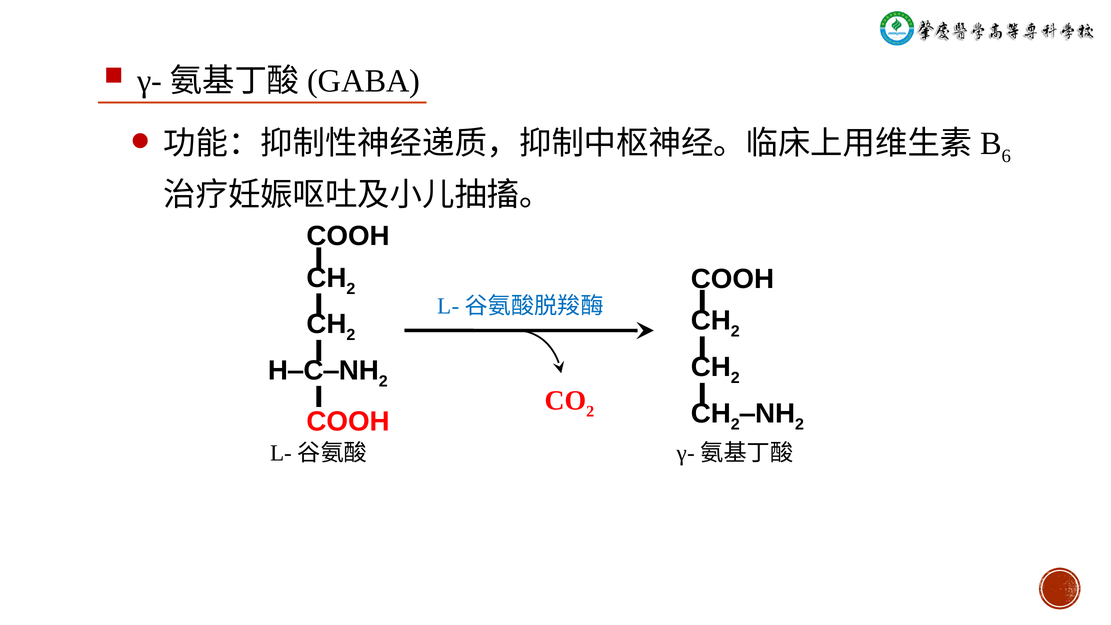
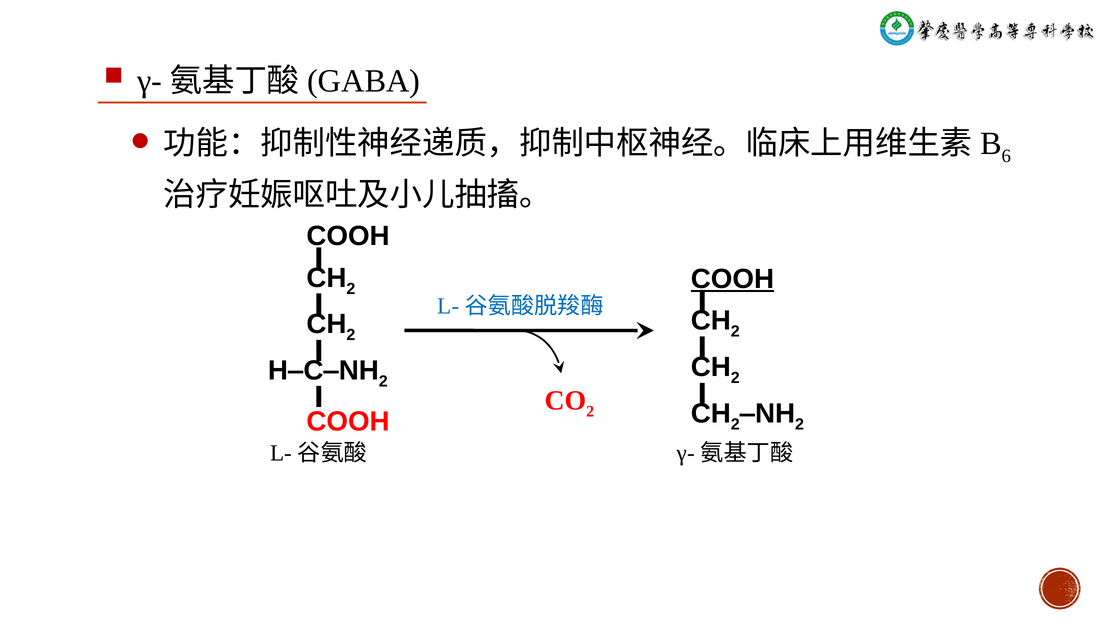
COOH underline: none -> present (732, 279)
